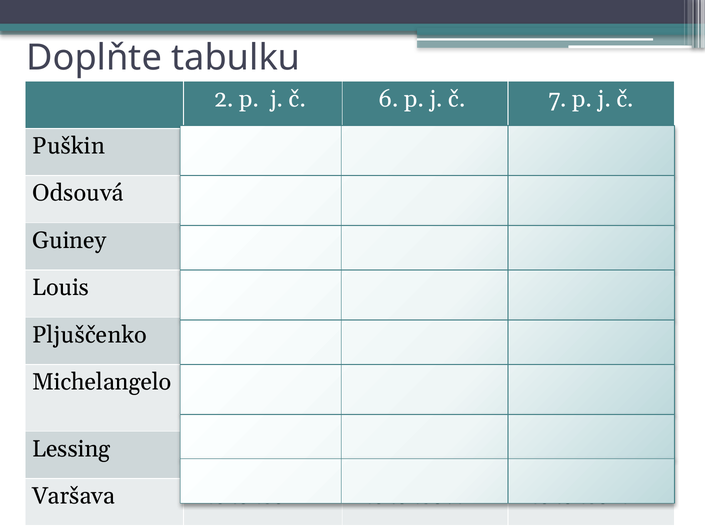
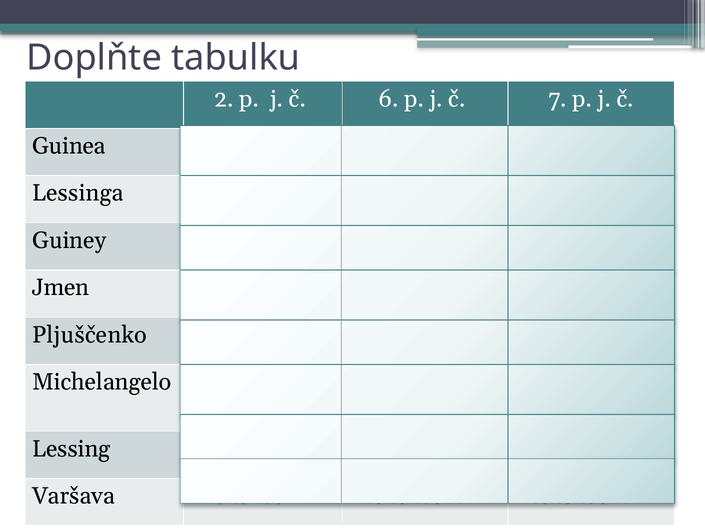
Puškin: Puškin -> Guinea (69, 146)
Odsouvá: Odsouvá -> Lessinga (78, 193)
Louis: Louis -> Jmen (61, 288)
